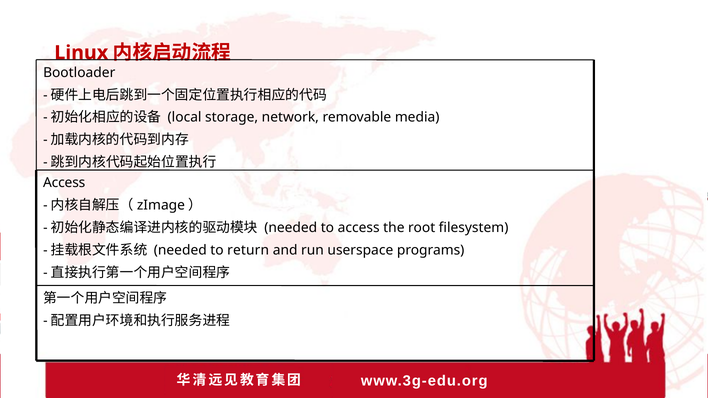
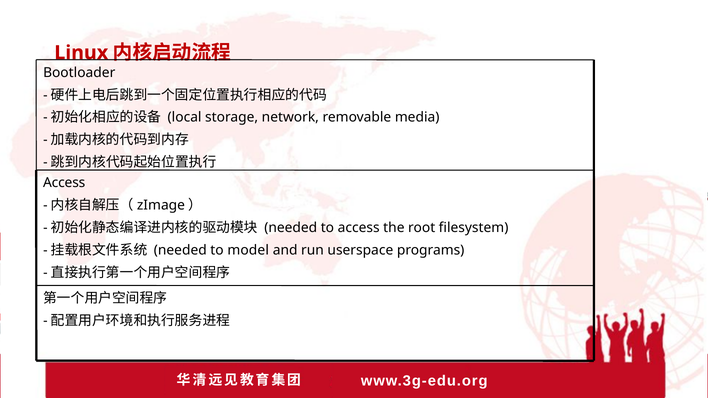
return: return -> model (248, 250)
